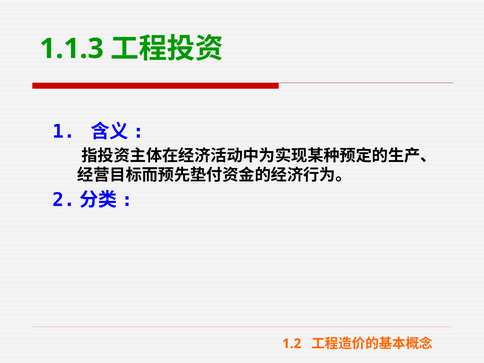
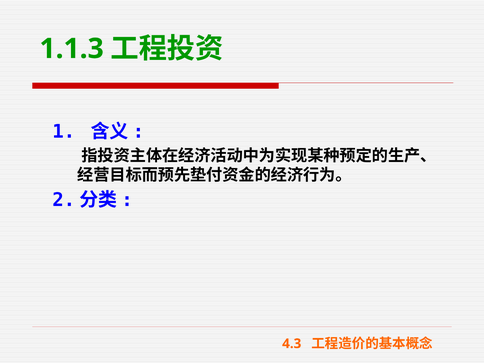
1.2: 1.2 -> 4.3 (292, 344)
